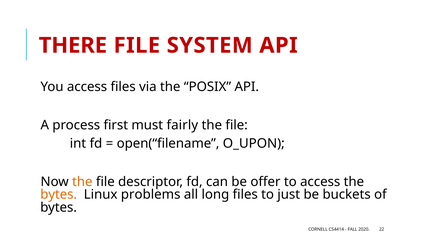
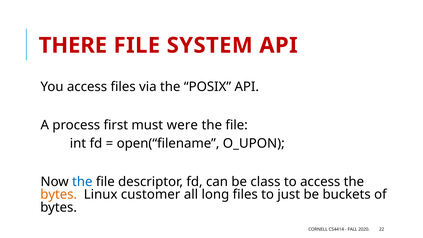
fairly: fairly -> were (182, 125)
the colour: orange -> blue (82, 182)
offer: offer -> class (265, 182)
problems: problems -> customer (151, 194)
